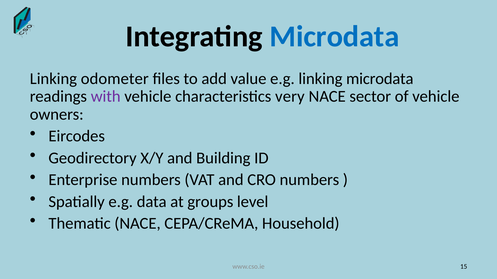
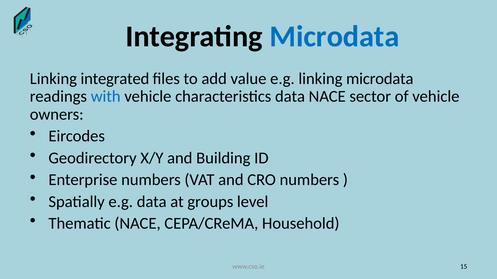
odometer: odometer -> integrated (115, 79)
with colour: purple -> blue (106, 97)
characteristics very: very -> data (290, 97)
